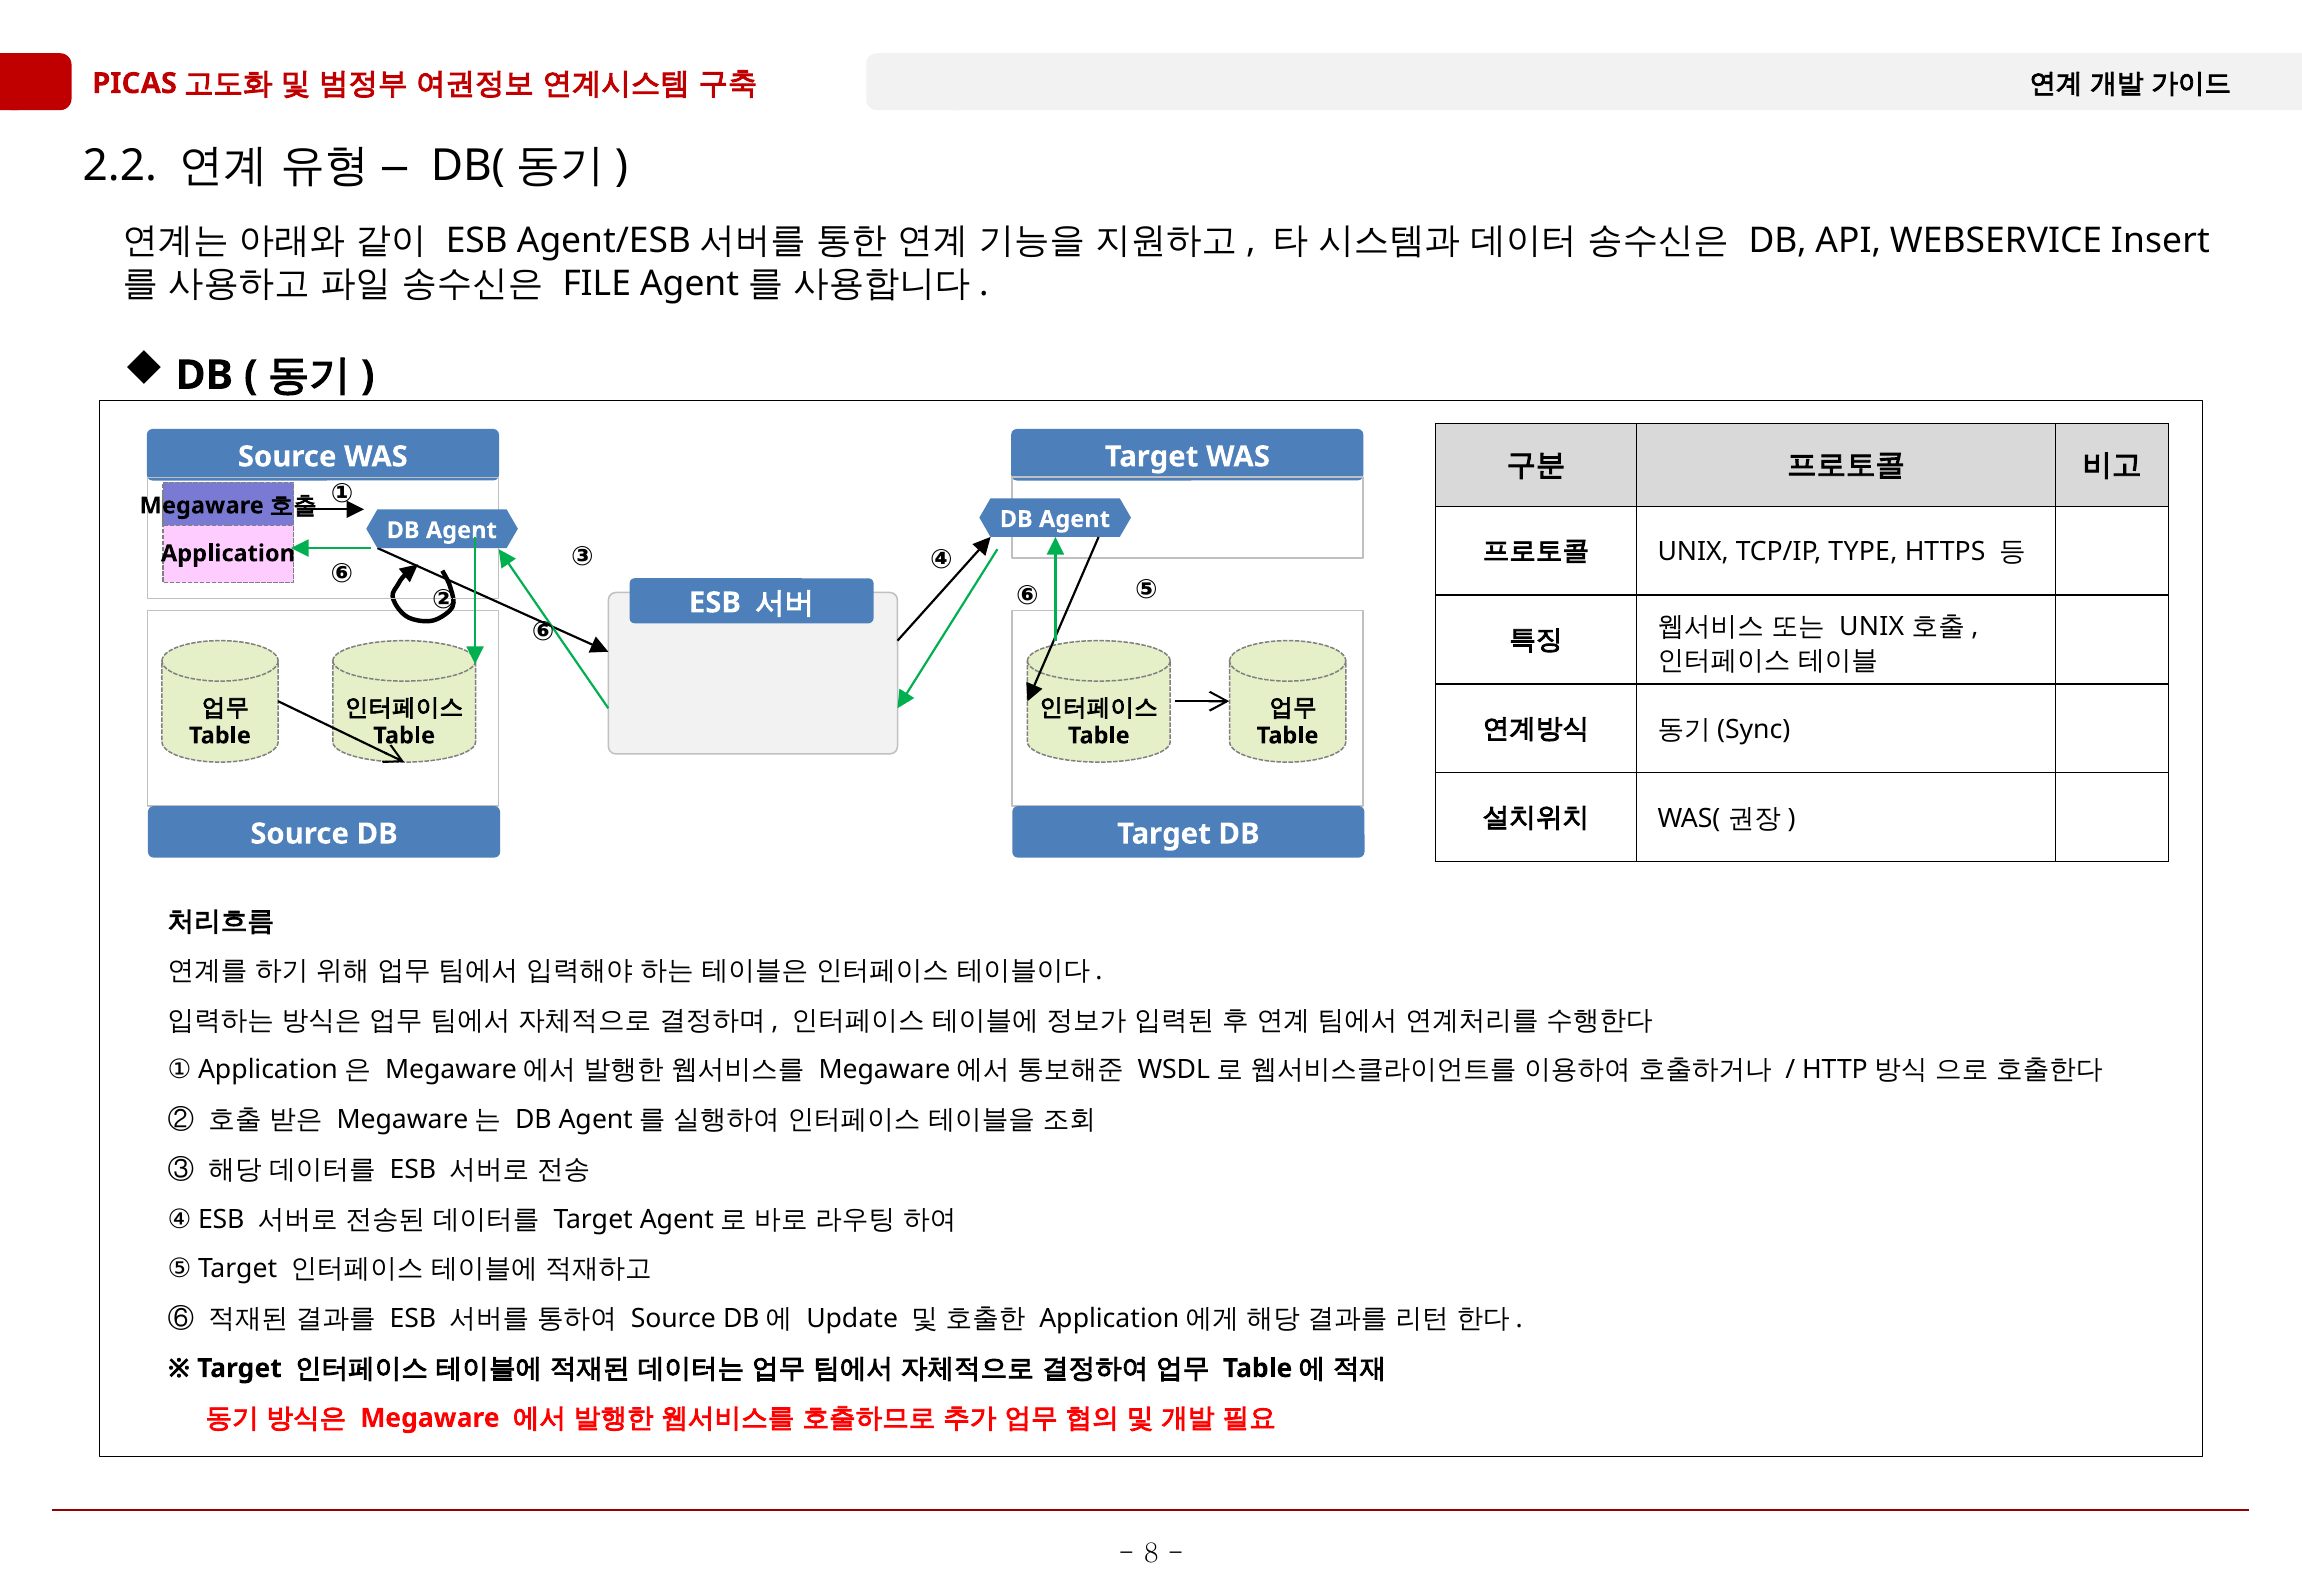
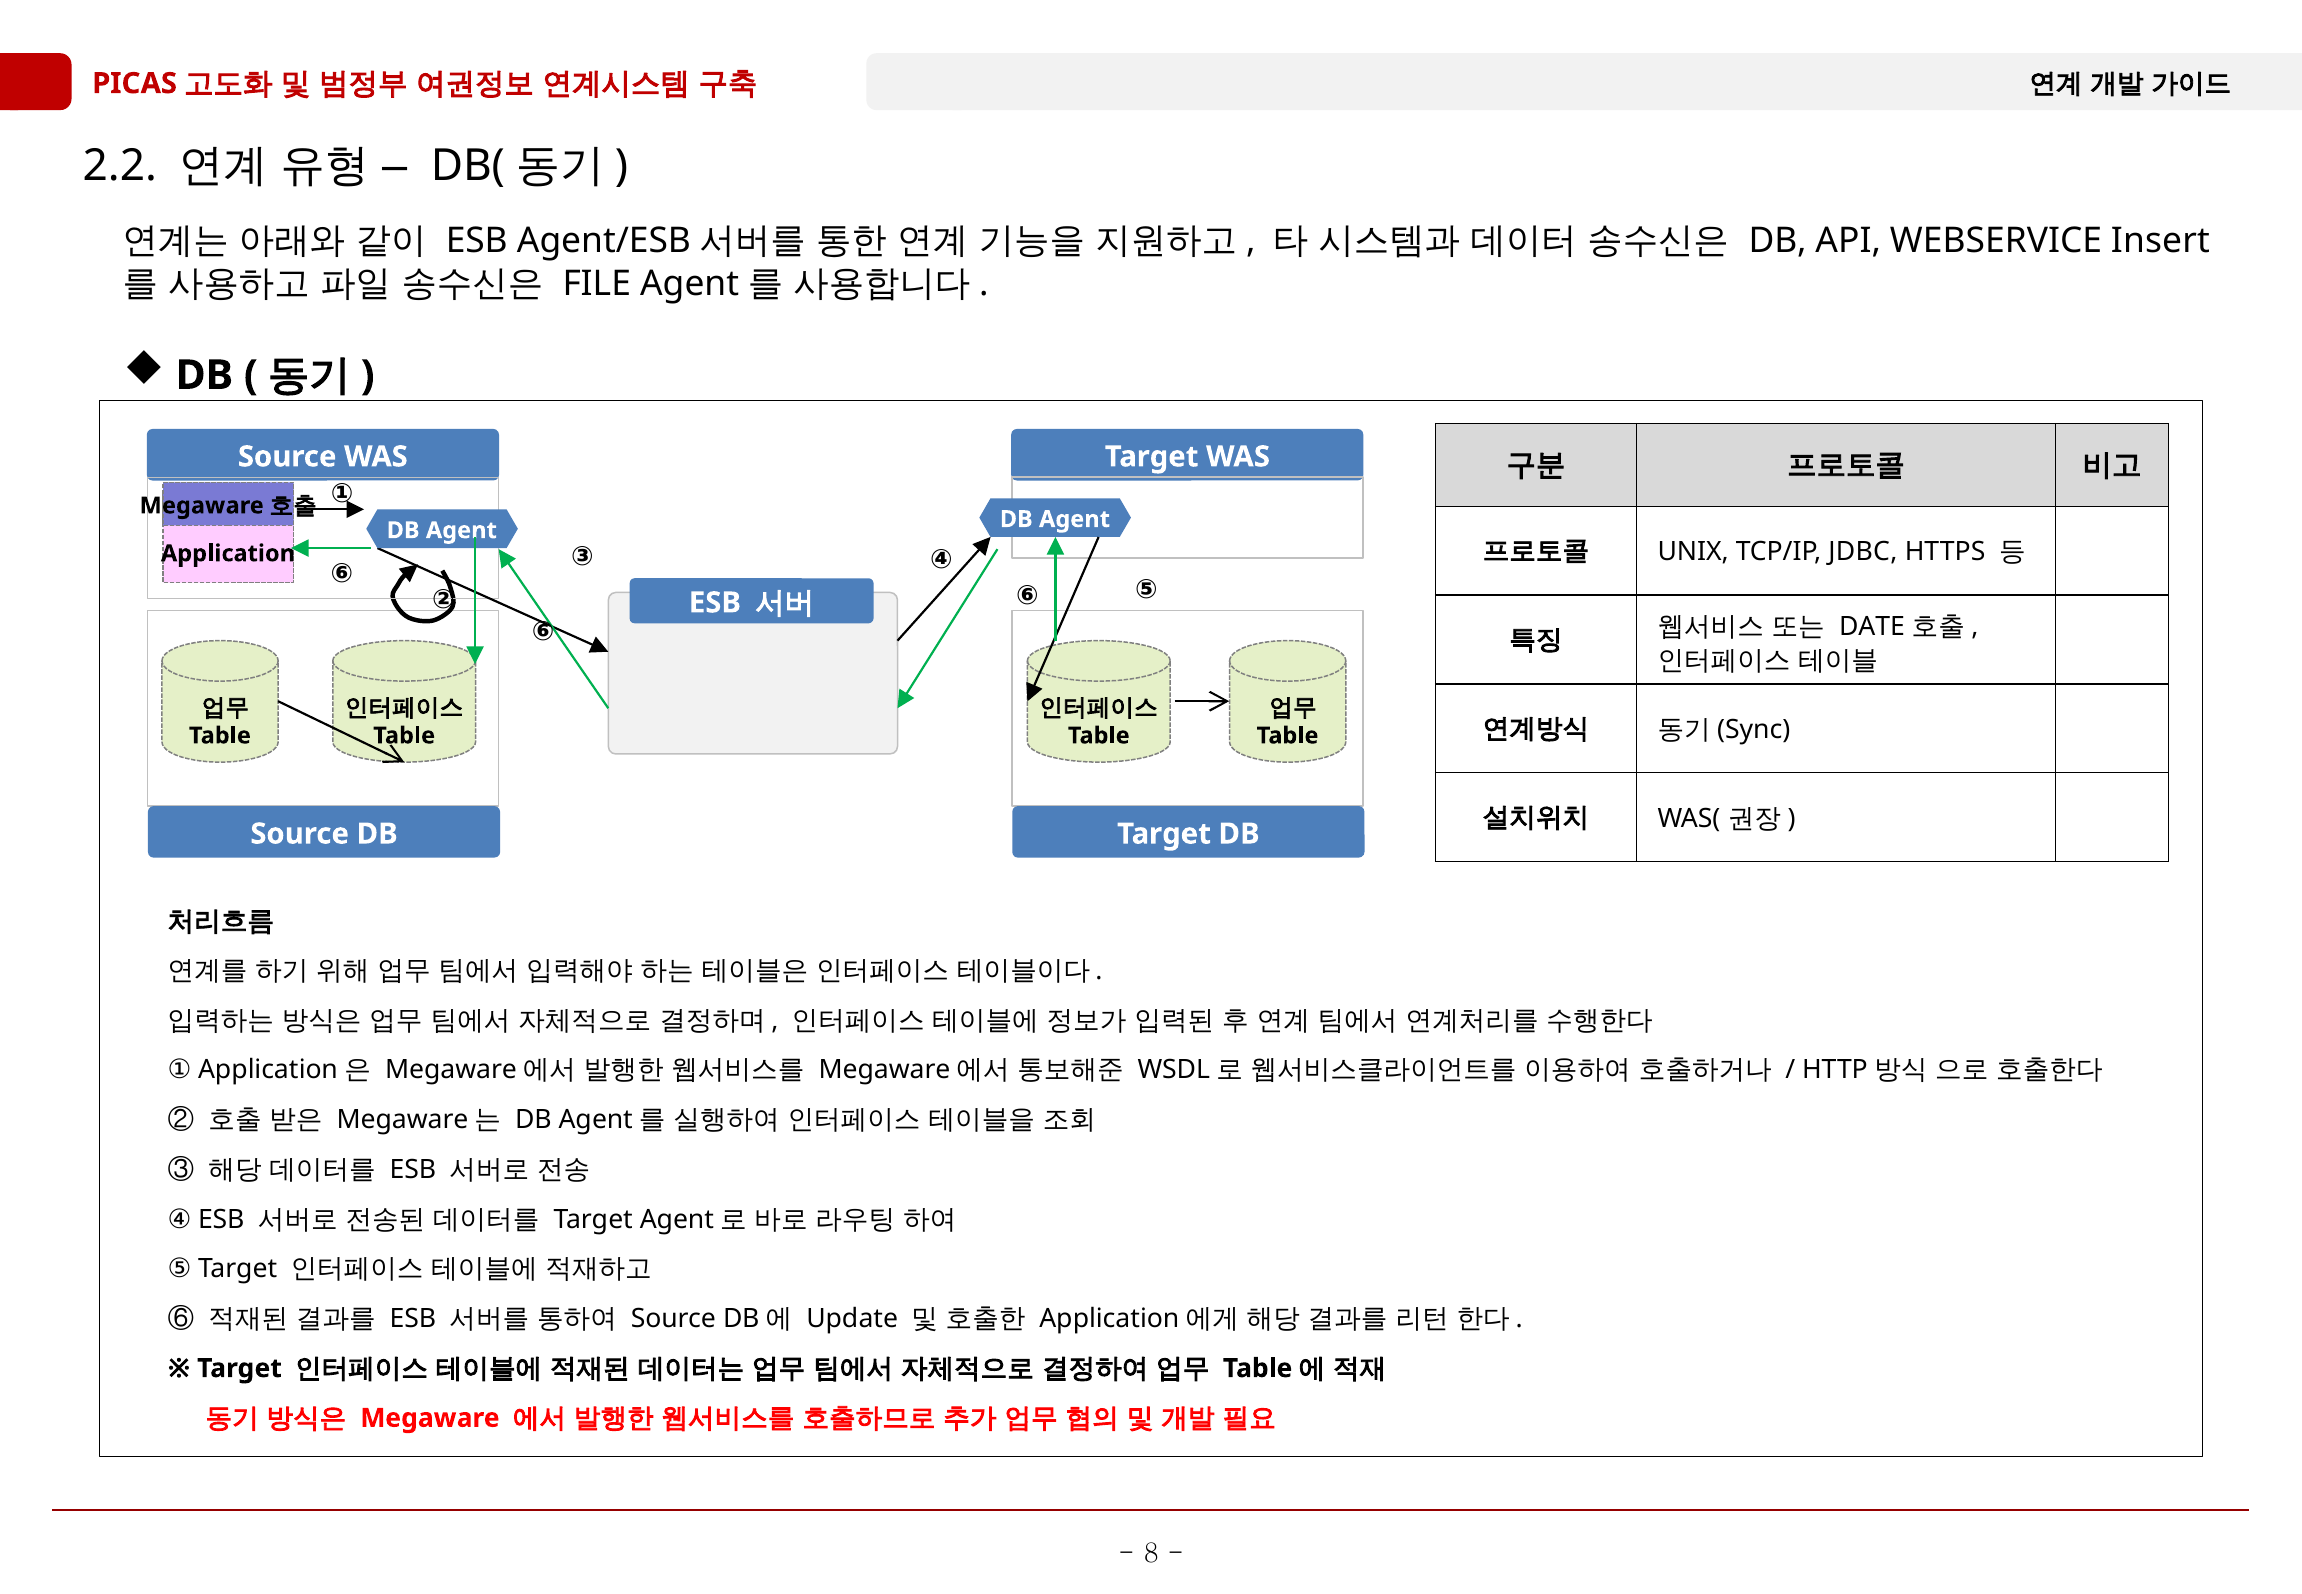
TYPE: TYPE -> JDBC (1863, 552)
UNIX: UNIX -> DATE (1872, 627)
